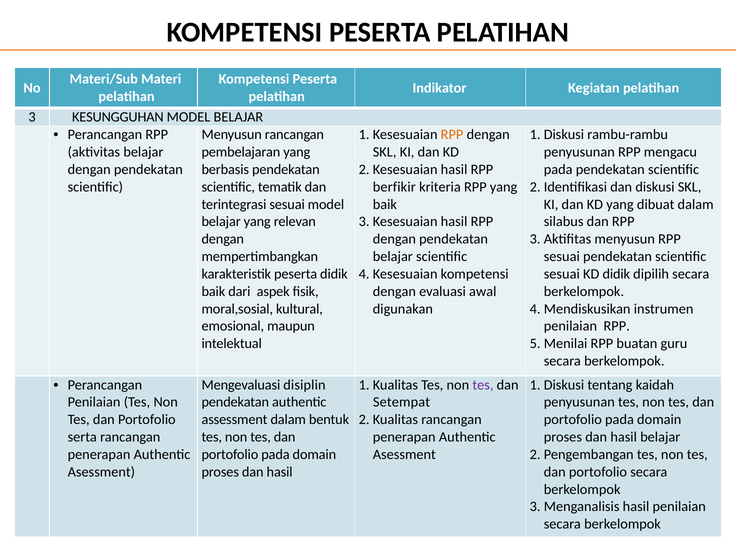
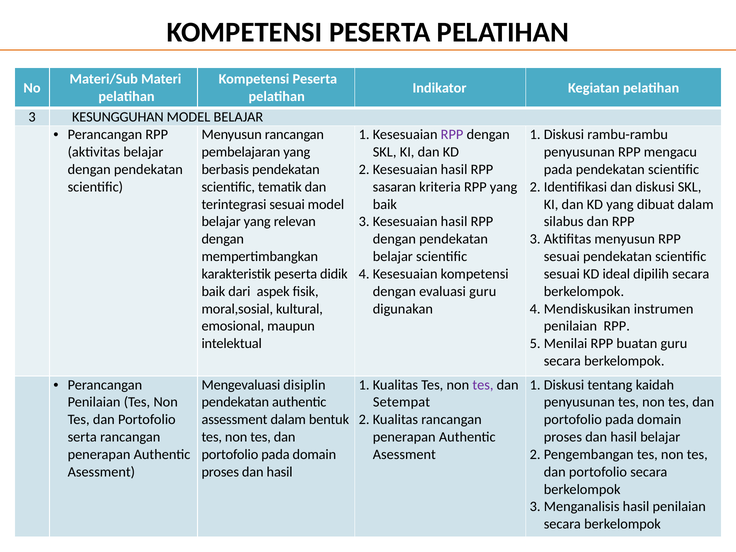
RPP colour: orange -> purple (452, 135)
berfikir: berfikir -> sasaran (394, 187)
KD didik: didik -> ideal (616, 274)
evaluasi awal: awal -> guru (483, 291)
